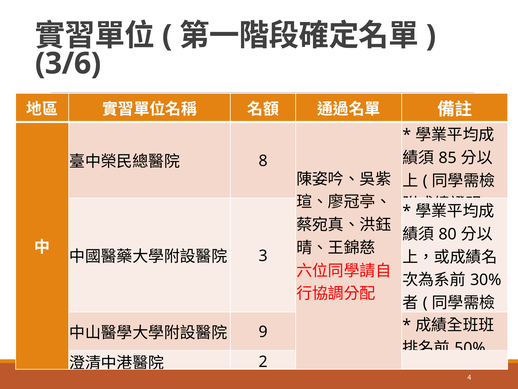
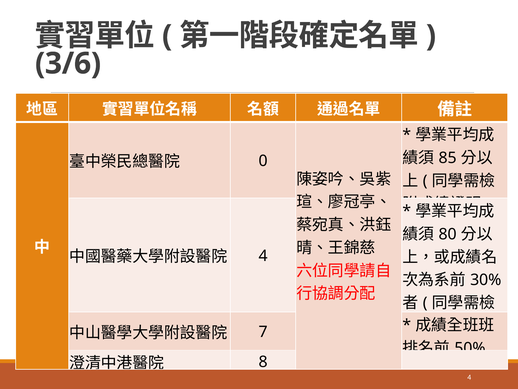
8: 8 -> 0 (263, 161)
3: 3 -> 4 (263, 256)
9: 9 -> 7 (263, 332)
2: 2 -> 8 (263, 361)
